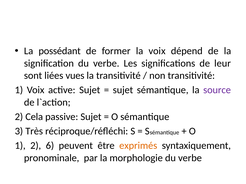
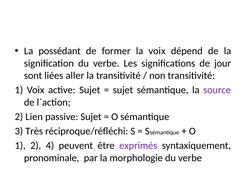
leur: leur -> jour (223, 63)
vues: vues -> aller (75, 76)
Cela: Cela -> Lien (34, 117)
6: 6 -> 4 (50, 146)
exprimés colour: orange -> purple (138, 146)
